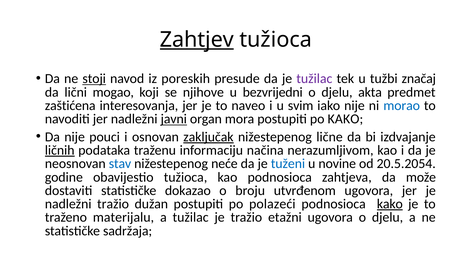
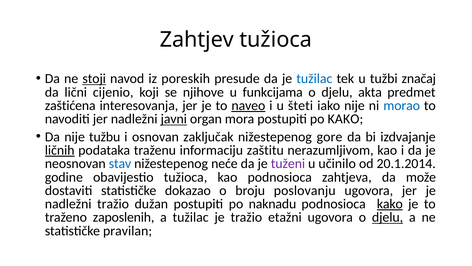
Zahtjev underline: present -> none (197, 40)
tužilac colour: purple -> blue (314, 79)
mogao: mogao -> cijenio (113, 92)
bezvrijedni: bezvrijedni -> funkcijama (273, 92)
naveo underline: none -> present (248, 105)
svim: svim -> šteti (300, 105)
pouci: pouci -> tužbu (105, 137)
zaključak underline: present -> none (208, 137)
lične: lične -> gore (329, 137)
načina: načina -> zaštitu (265, 150)
tuženi colour: blue -> purple (288, 163)
novine: novine -> učinilo (337, 163)
20.5.2054: 20.5.2054 -> 20.1.2014 (406, 163)
utvrđenom: utvrđenom -> poslovanju (305, 190)
polazeći: polazeći -> naknadu (272, 204)
materijalu: materijalu -> zaposlenih (124, 217)
djelu underline: none -> present (388, 217)
sadržaja: sadržaja -> pravilan (128, 230)
